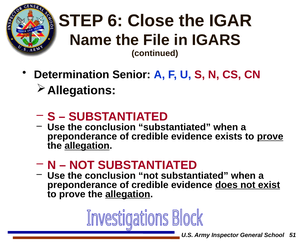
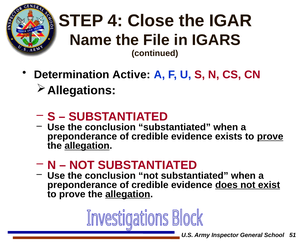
6: 6 -> 4 (115, 21)
Senior: Senior -> Active (131, 75)
